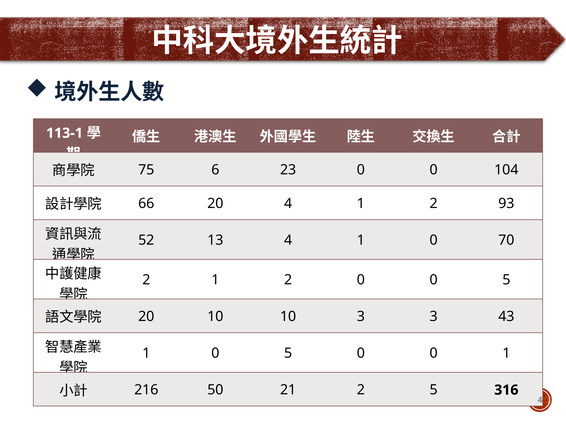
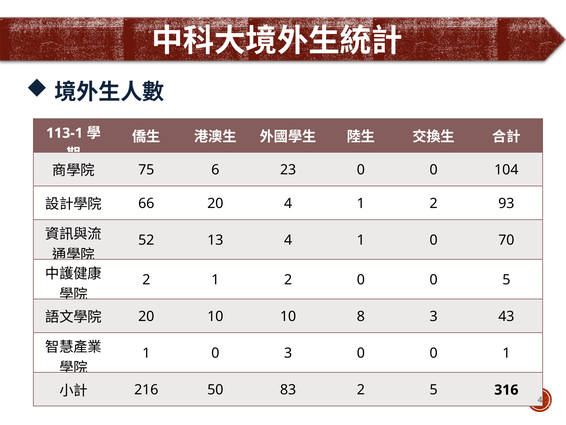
10 3: 3 -> 8 (361, 316)
1 0 5: 5 -> 3 (288, 353)
21: 21 -> 83 (288, 390)
